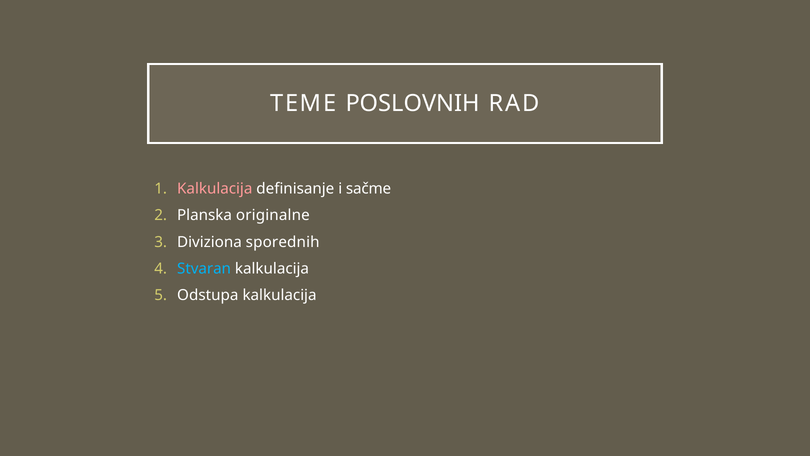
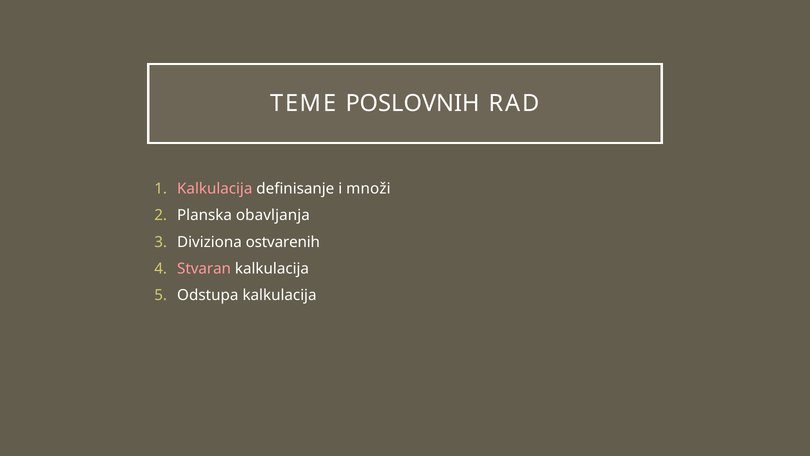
sačme: sačme -> množi (368, 188)
originalne: originalne -> obavljanja (273, 215)
sporednih: sporednih -> ostvarenih (283, 242)
Stvaran colour: light blue -> pink (204, 268)
